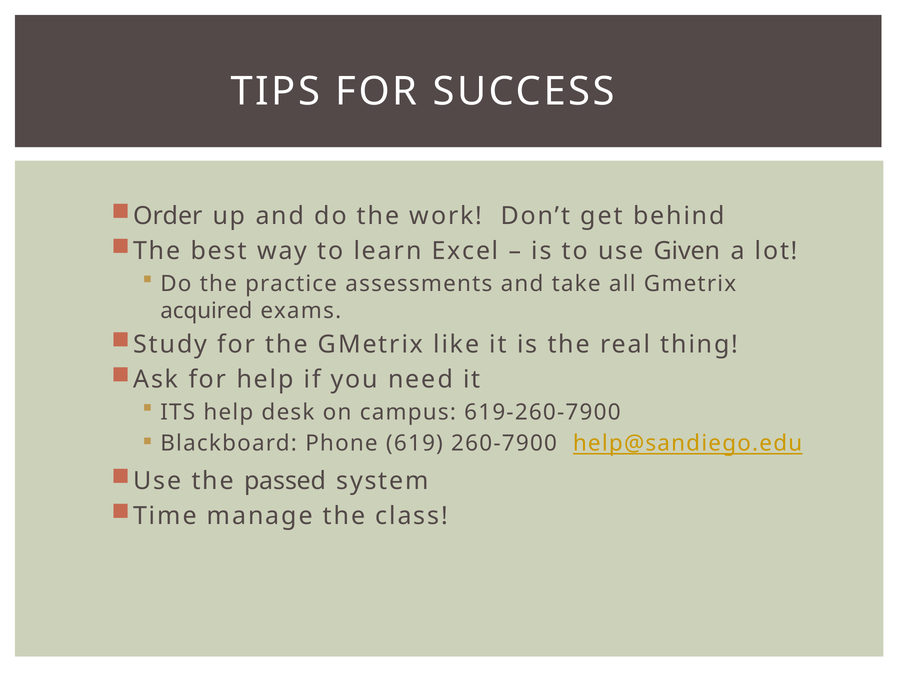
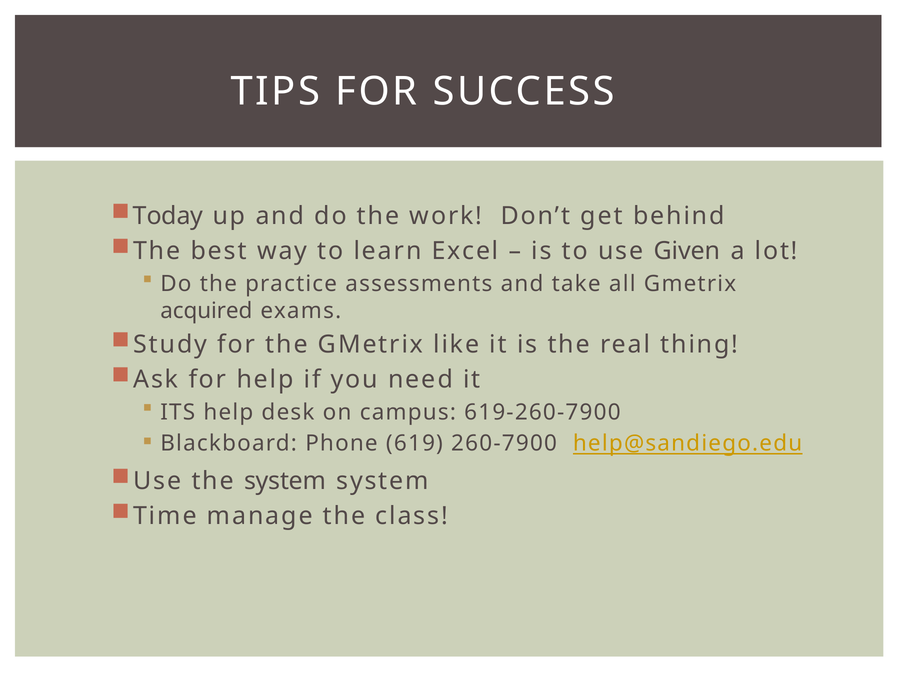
Order: Order -> Today (168, 216)
the passed: passed -> system (285, 481)
